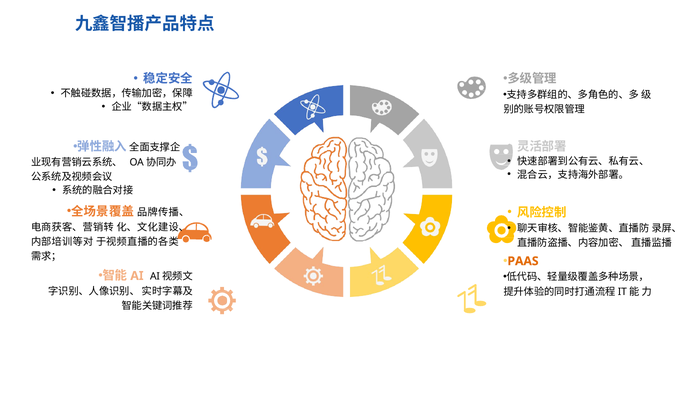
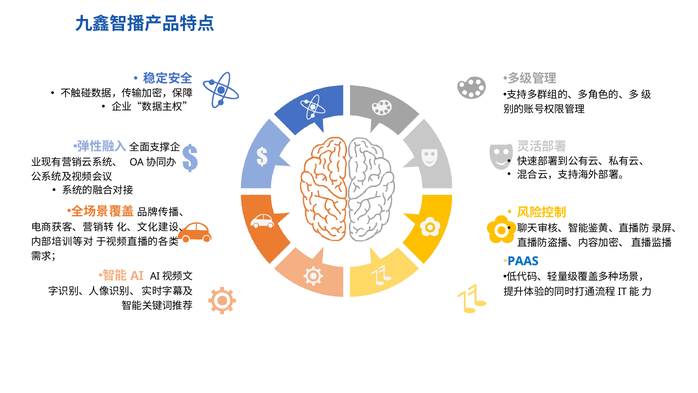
PAAS colour: orange -> blue (523, 261)
